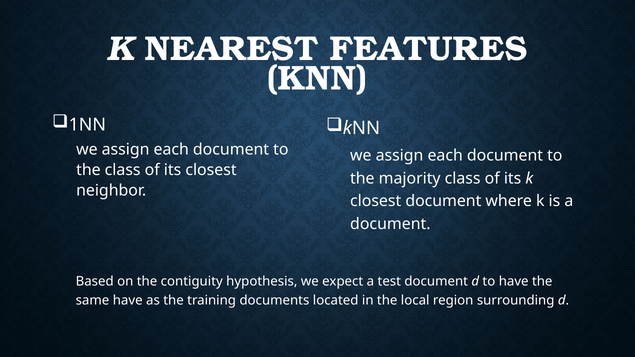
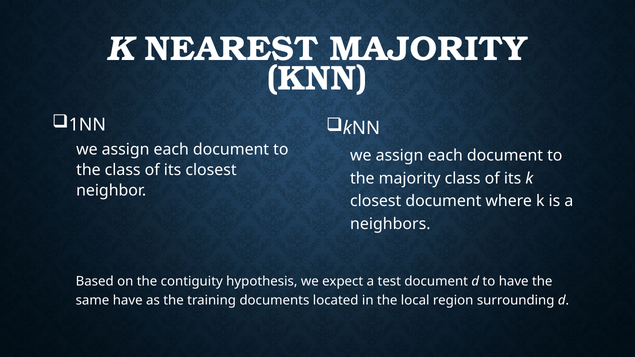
NEAREST FEATURES: FEATURES -> MAJORITY (429, 49)
document: document -> neighbors (390, 224)
